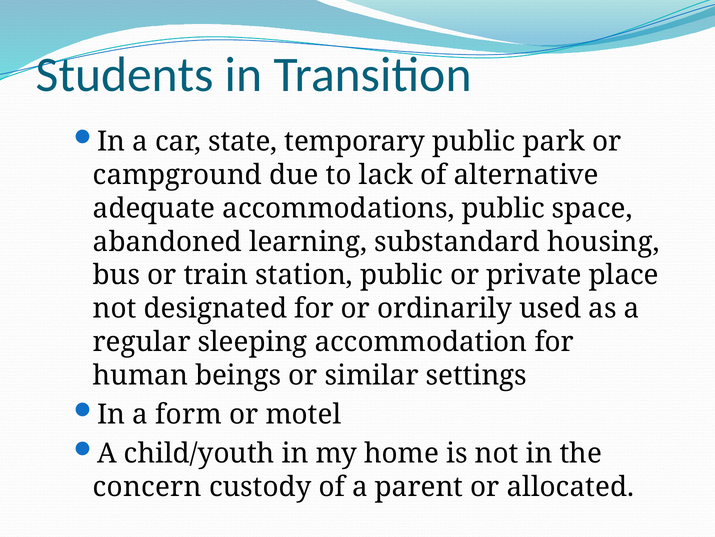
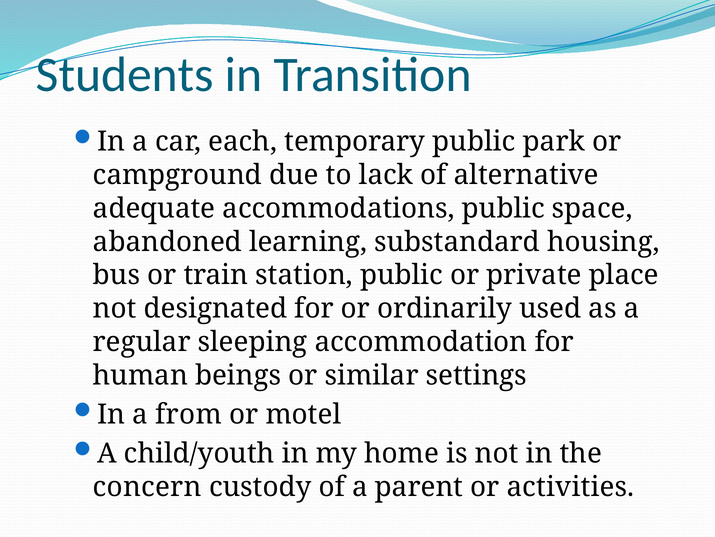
state: state -> each (243, 141)
form: form -> from (189, 414)
allocated: allocated -> activities (570, 486)
